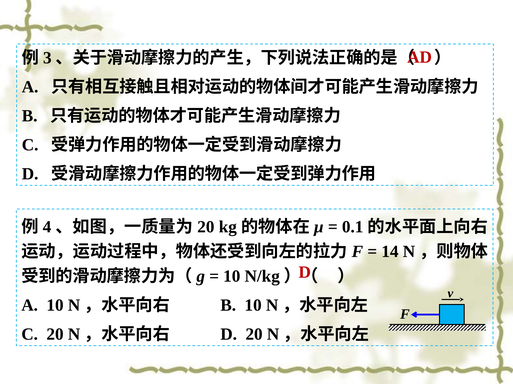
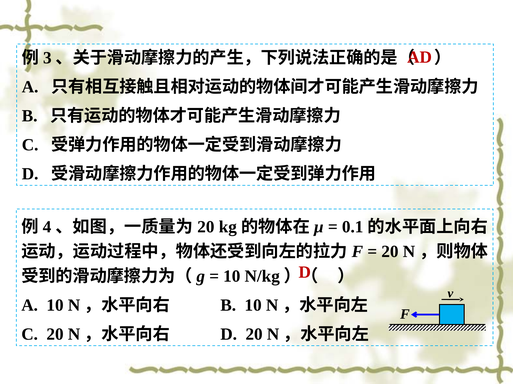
14: 14 -> 20 (390, 252)
